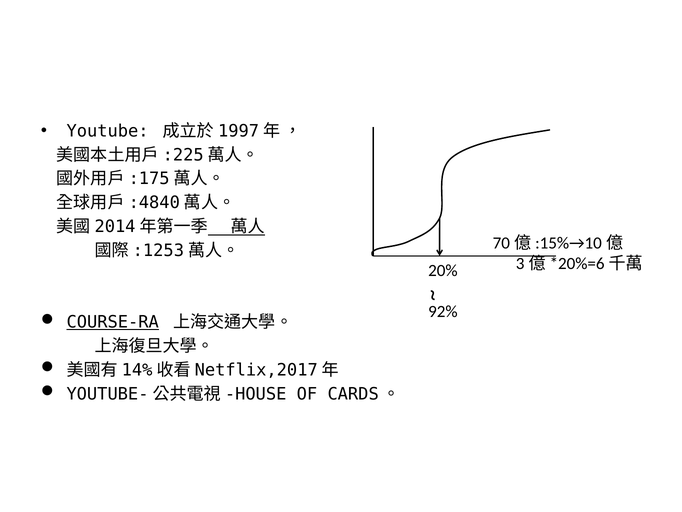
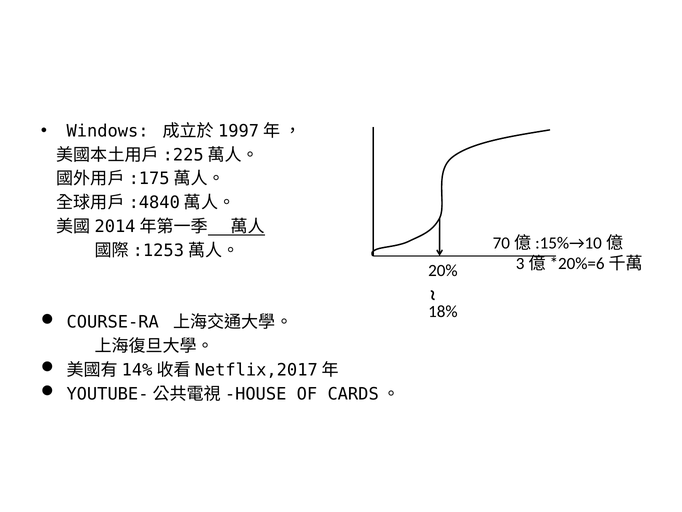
Youtube: Youtube -> Windows (108, 131)
92%: 92% -> 18% (443, 311)
COURSE-RA underline: present -> none (113, 322)
